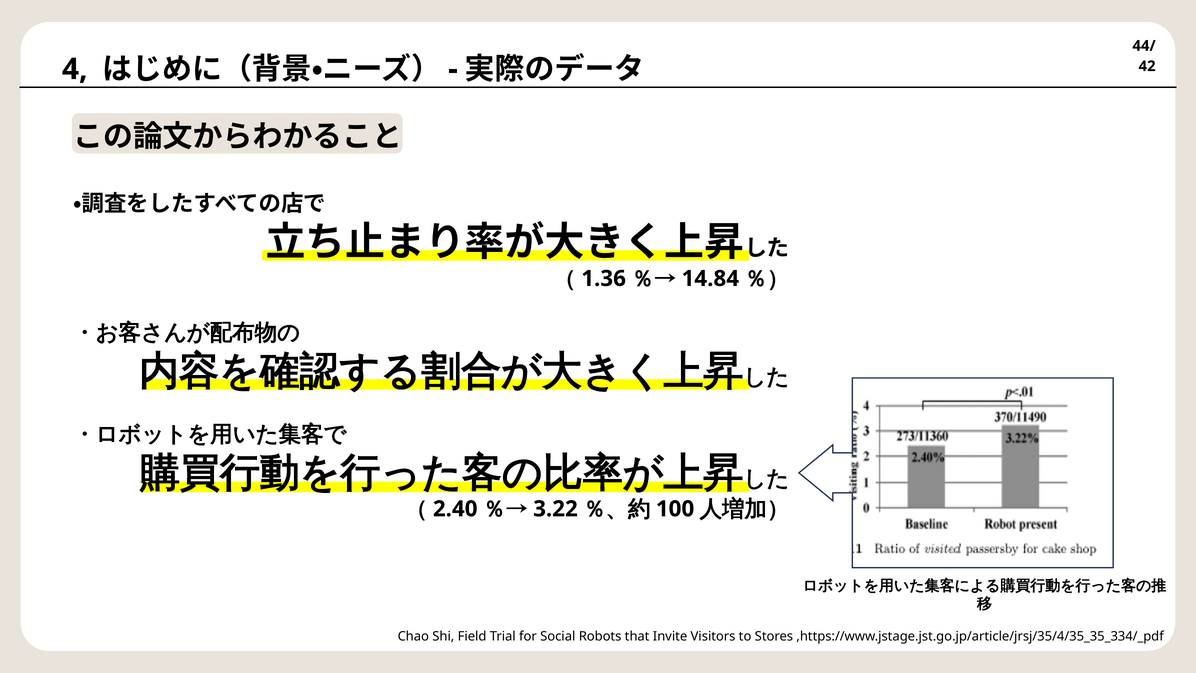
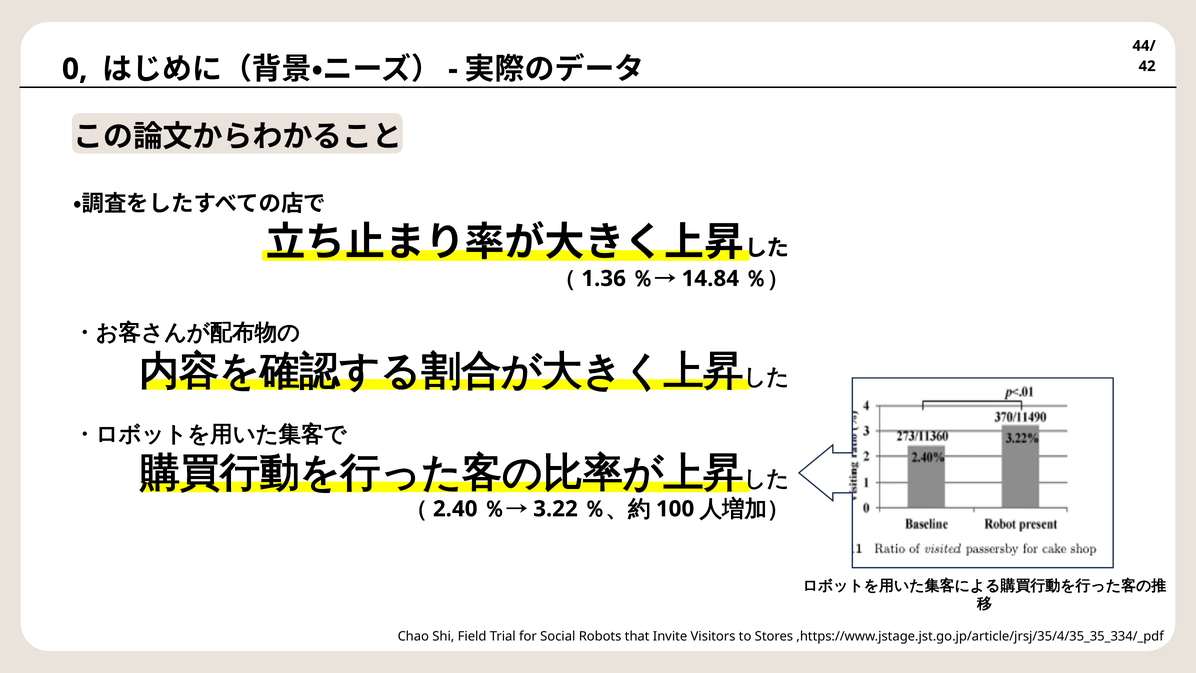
4: 4 -> 0 (75, 69)
